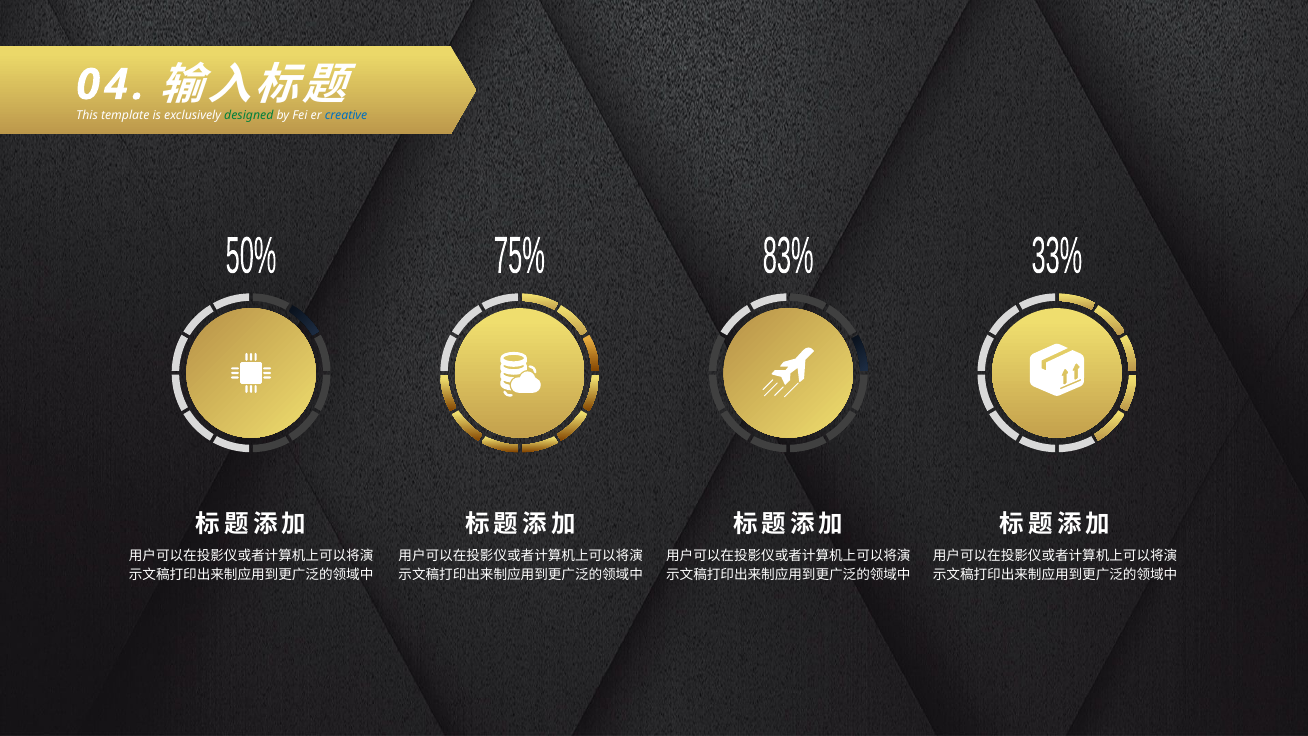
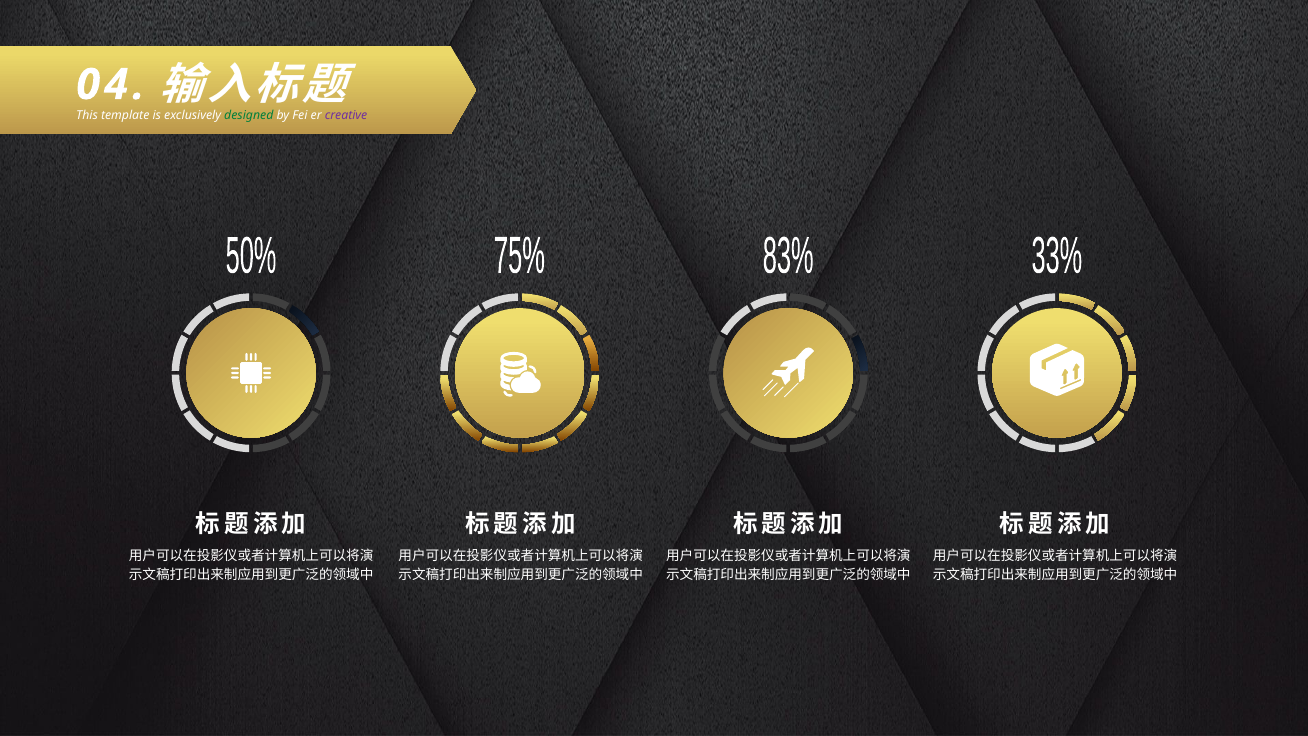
creative colour: blue -> purple (346, 116)
